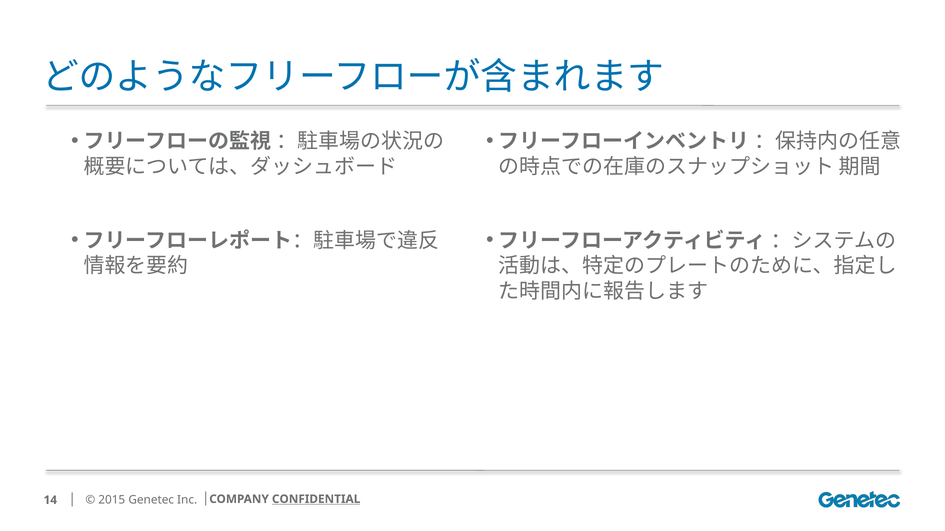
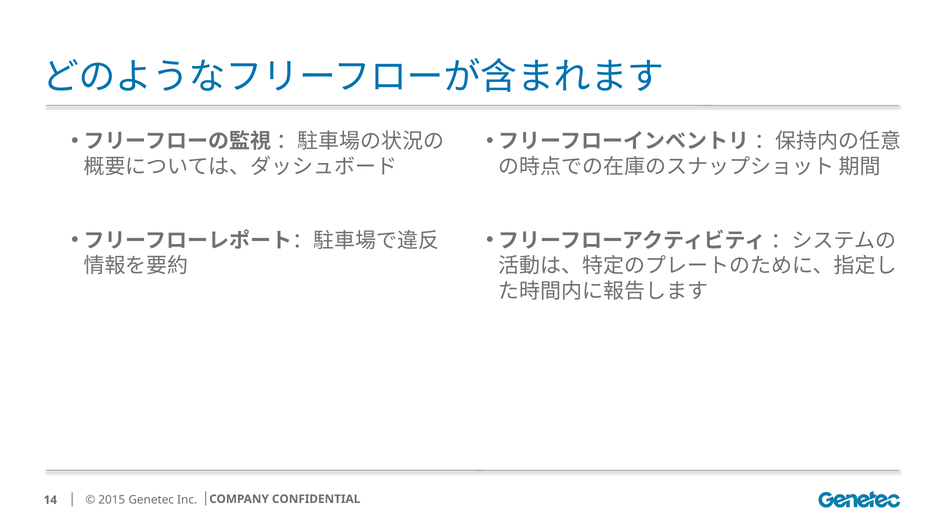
CONFIDENTIAL underline: present -> none (316, 500)
